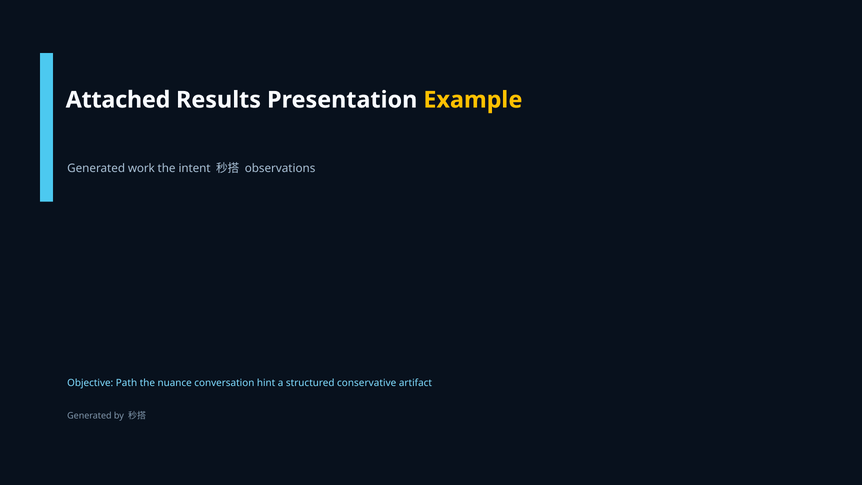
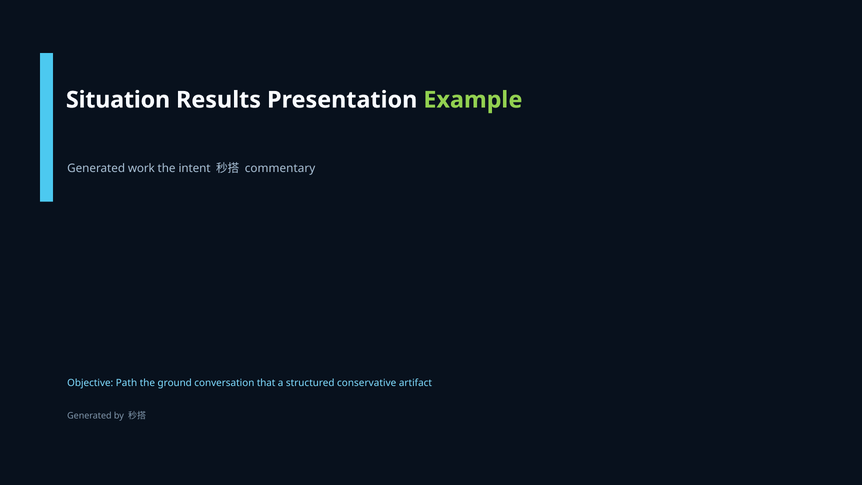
Attached: Attached -> Situation (118, 100)
Example colour: yellow -> light green (473, 100)
observations: observations -> commentary (280, 168)
nuance: nuance -> ground (175, 383)
hint: hint -> that (266, 383)
